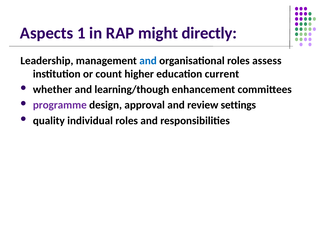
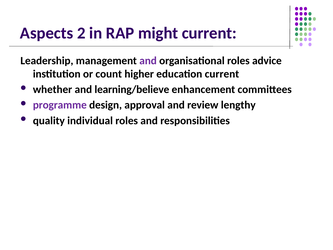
1: 1 -> 2 (81, 33)
might directly: directly -> current (209, 33)
and colour: blue -> purple (148, 61)
assess: assess -> advice (267, 61)
learning/though: learning/though -> learning/believe (132, 89)
settings: settings -> lengthy (238, 105)
